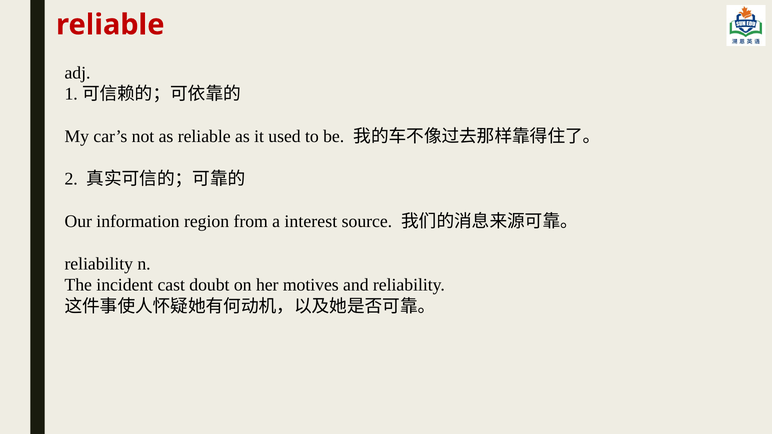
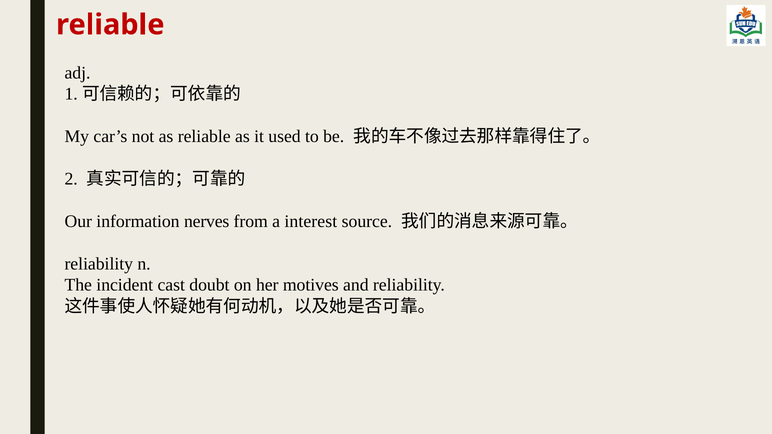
region: region -> nerves (207, 221)
